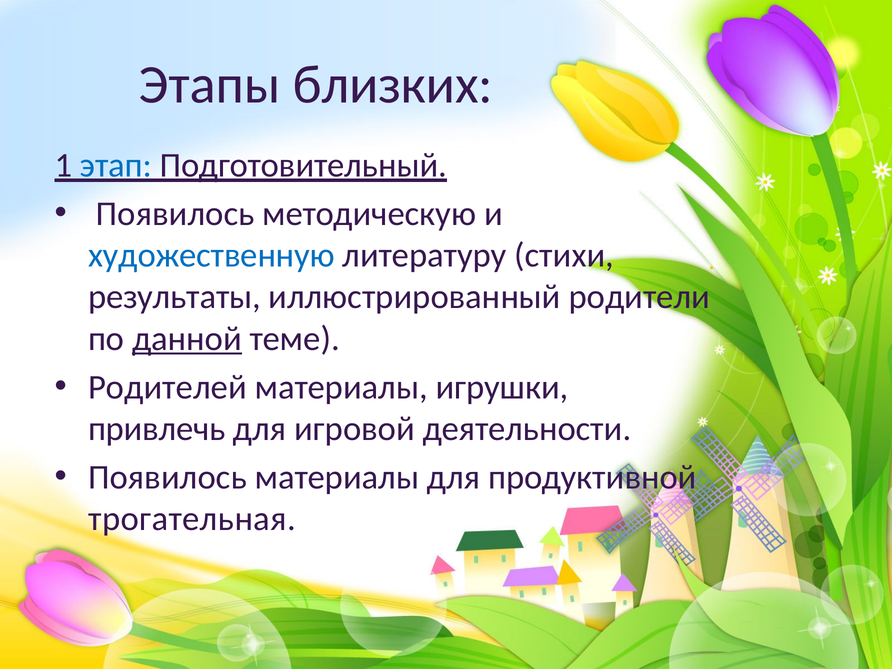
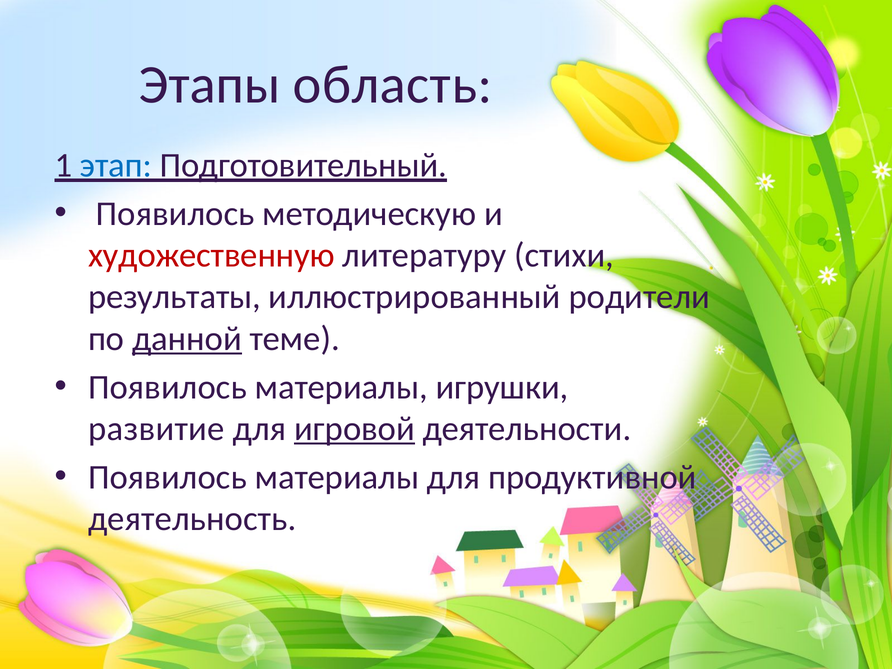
близких: близких -> область (393, 85)
художественную colour: blue -> red (211, 255)
Родителей: Родителей -> Появилось (167, 387)
привлечь: привлечь -> развитие (156, 429)
игровой underline: none -> present (355, 429)
трогательная: трогательная -> деятельность (192, 519)
